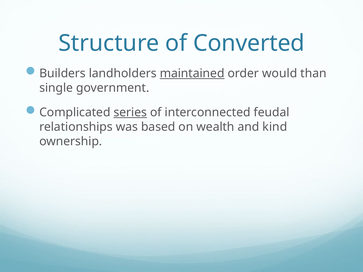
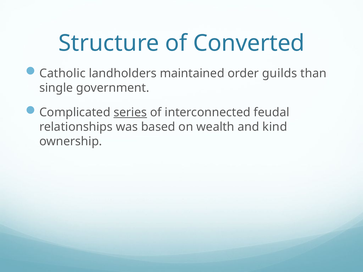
Builders: Builders -> Catholic (62, 73)
maintained underline: present -> none (192, 73)
would: would -> guilds (280, 73)
